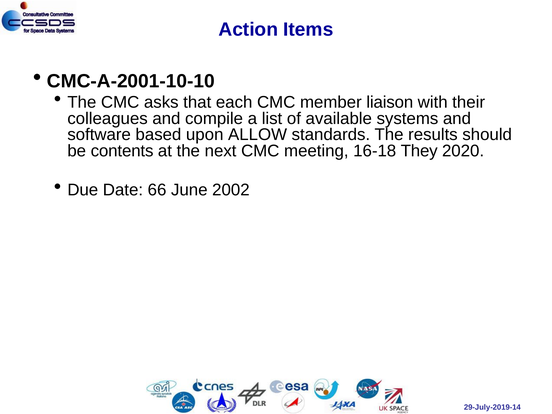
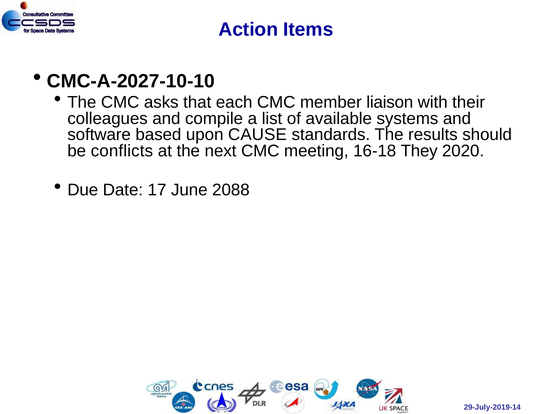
CMC-A-2001-10-10: CMC-A-2001-10-10 -> CMC-A-2027-10-10 (131, 81)
ALLOW: ALLOW -> CAUSE (257, 135)
contents: contents -> conflicts (122, 151)
66: 66 -> 17 (157, 190)
2002: 2002 -> 2088 (231, 190)
